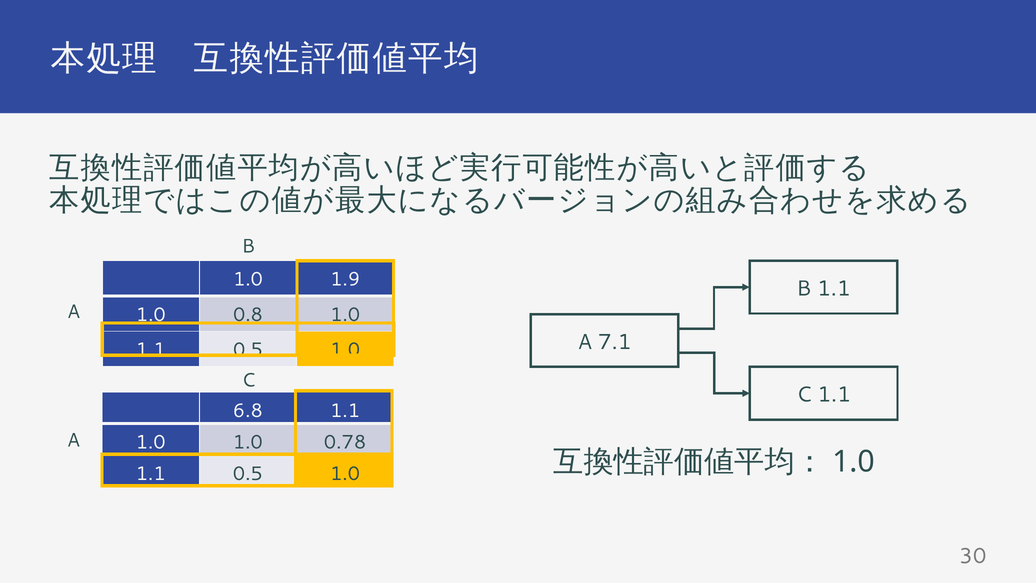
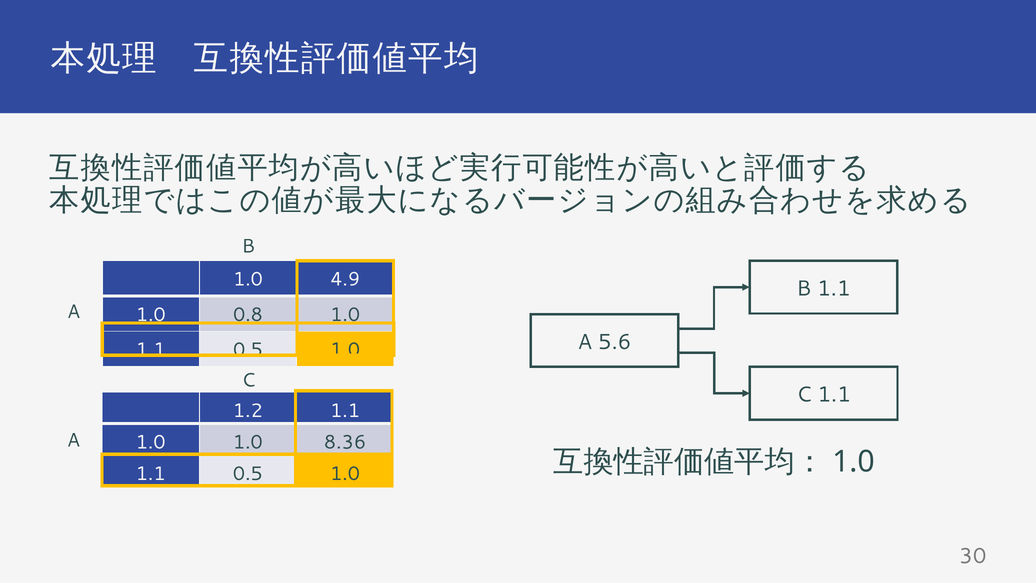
1.9: 1.9 -> 4.9 (345, 279)
7.1: 7.1 -> 5.6 (615, 342)
6.8: 6.8 -> 1.2 (248, 411)
0.78: 0.78 -> 8.36 (345, 442)
